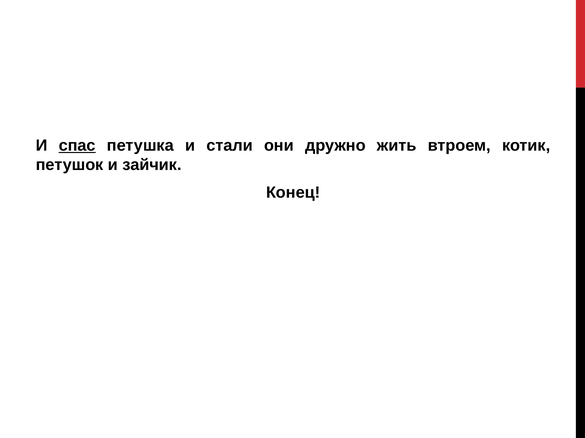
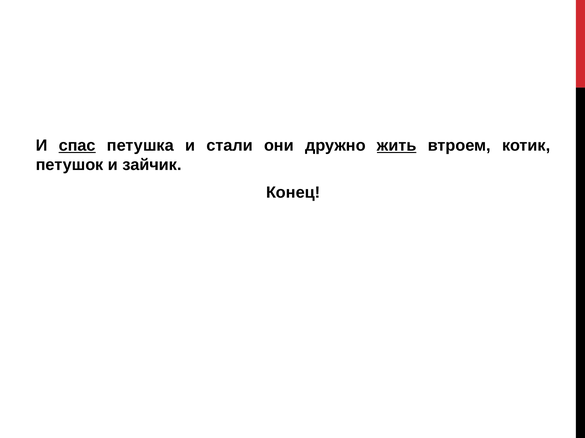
жить underline: none -> present (397, 146)
